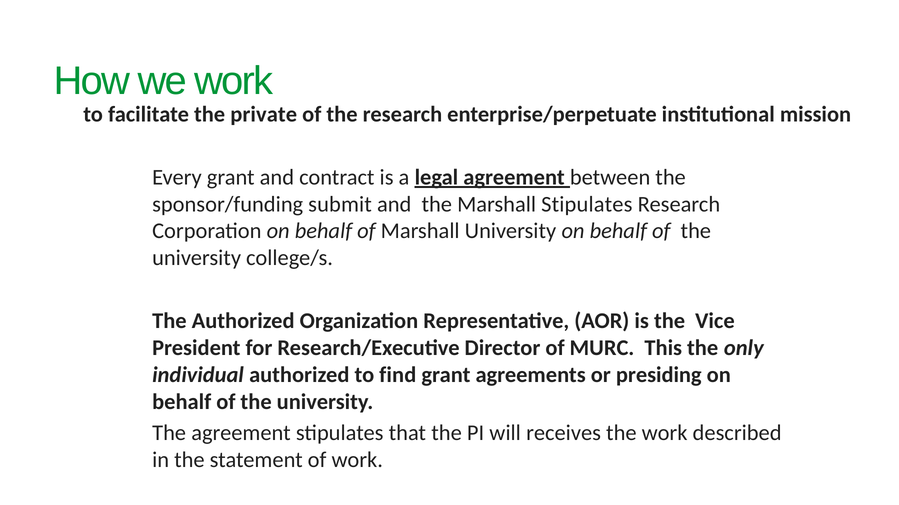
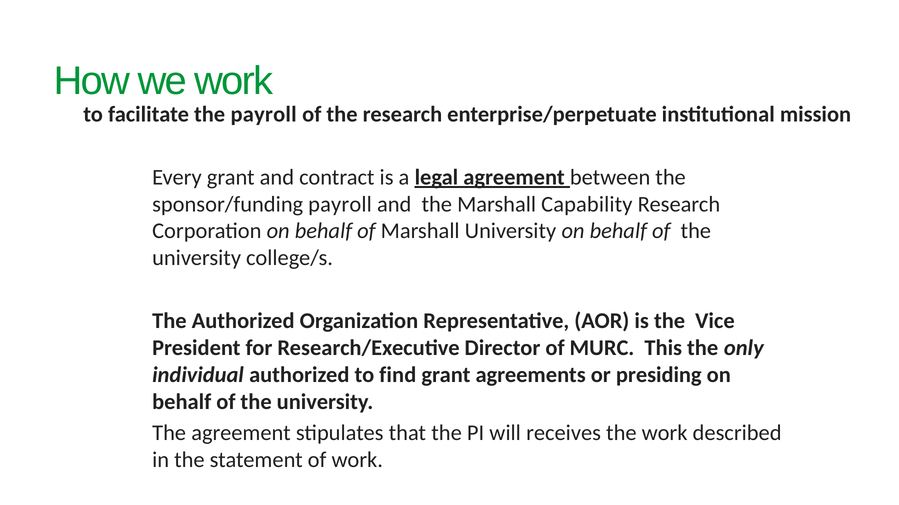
the private: private -> payroll (264, 114)
sponsor/funding submit: submit -> payroll (340, 204)
Marshall Stipulates: Stipulates -> Capability (587, 204)
